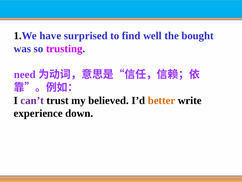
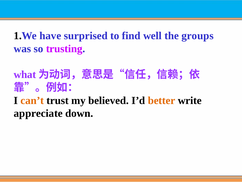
bought: bought -> groups (198, 36)
need: need -> what (25, 74)
can’t colour: purple -> orange (32, 100)
experience: experience -> appreciate (38, 113)
